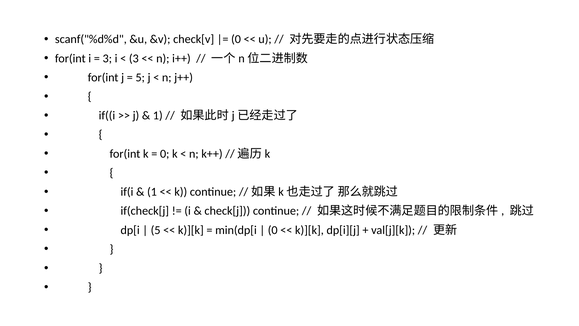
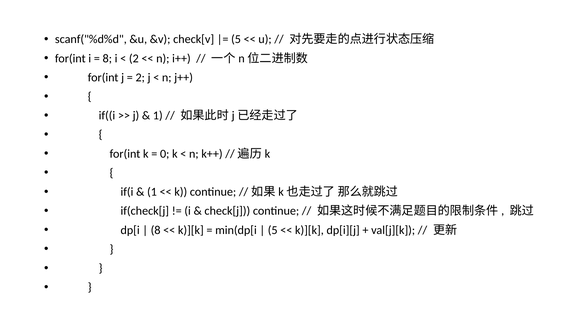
0: 0 -> 5 (236, 39)
3: 3 -> 8 (107, 58)
3: 3 -> 2 (134, 58)
5: 5 -> 2 (140, 77)
5: 5 -> 8 (156, 230)
0: 0 -> 5 (273, 230)
